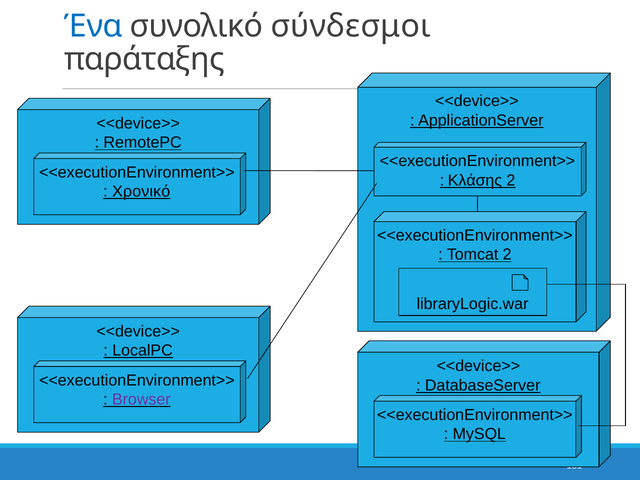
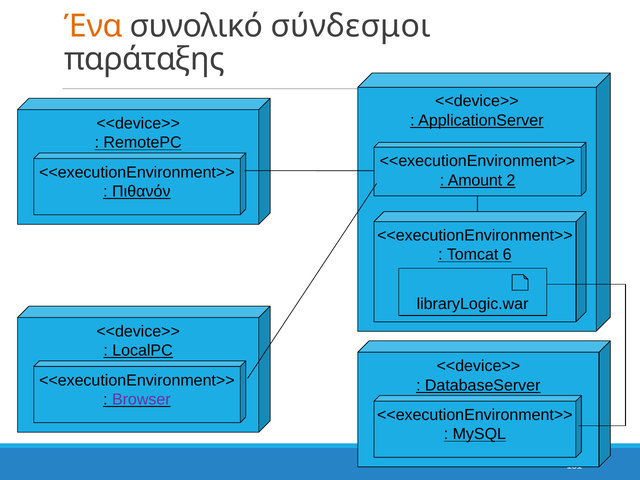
Ένα colour: blue -> orange (93, 26)
Κλάσης: Κλάσης -> Amount (475, 180)
Χρονικό: Χρονικό -> Πιθανόν (141, 192)
Tomcat 2: 2 -> 6 (507, 255)
